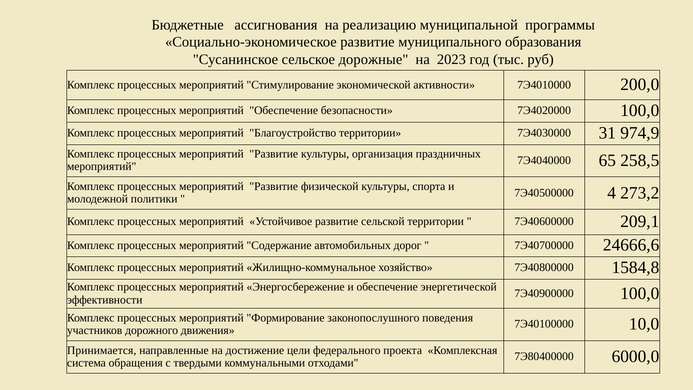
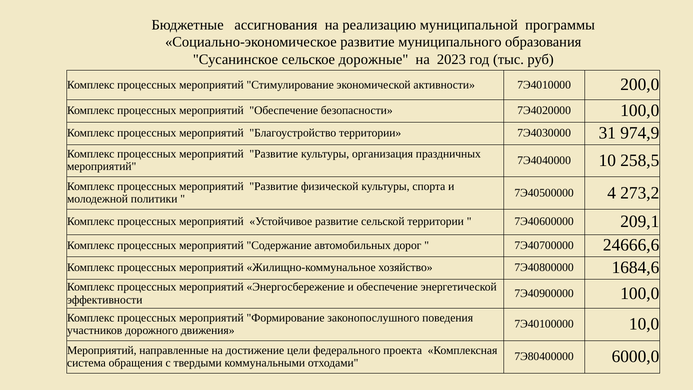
65: 65 -> 10 (607, 160)
1584,8: 1584,8 -> 1684,6 (635, 267)
Принимается: Принимается -> Мероприятий (102, 350)
